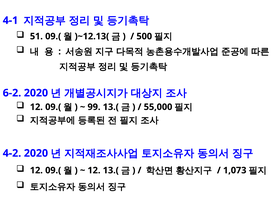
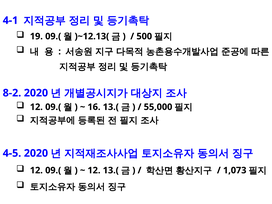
51: 51 -> 19 (36, 36)
6-2: 6-2 -> 8-2 (12, 93)
99: 99 -> 16 (94, 107)
4-2: 4-2 -> 4-5 (12, 153)
